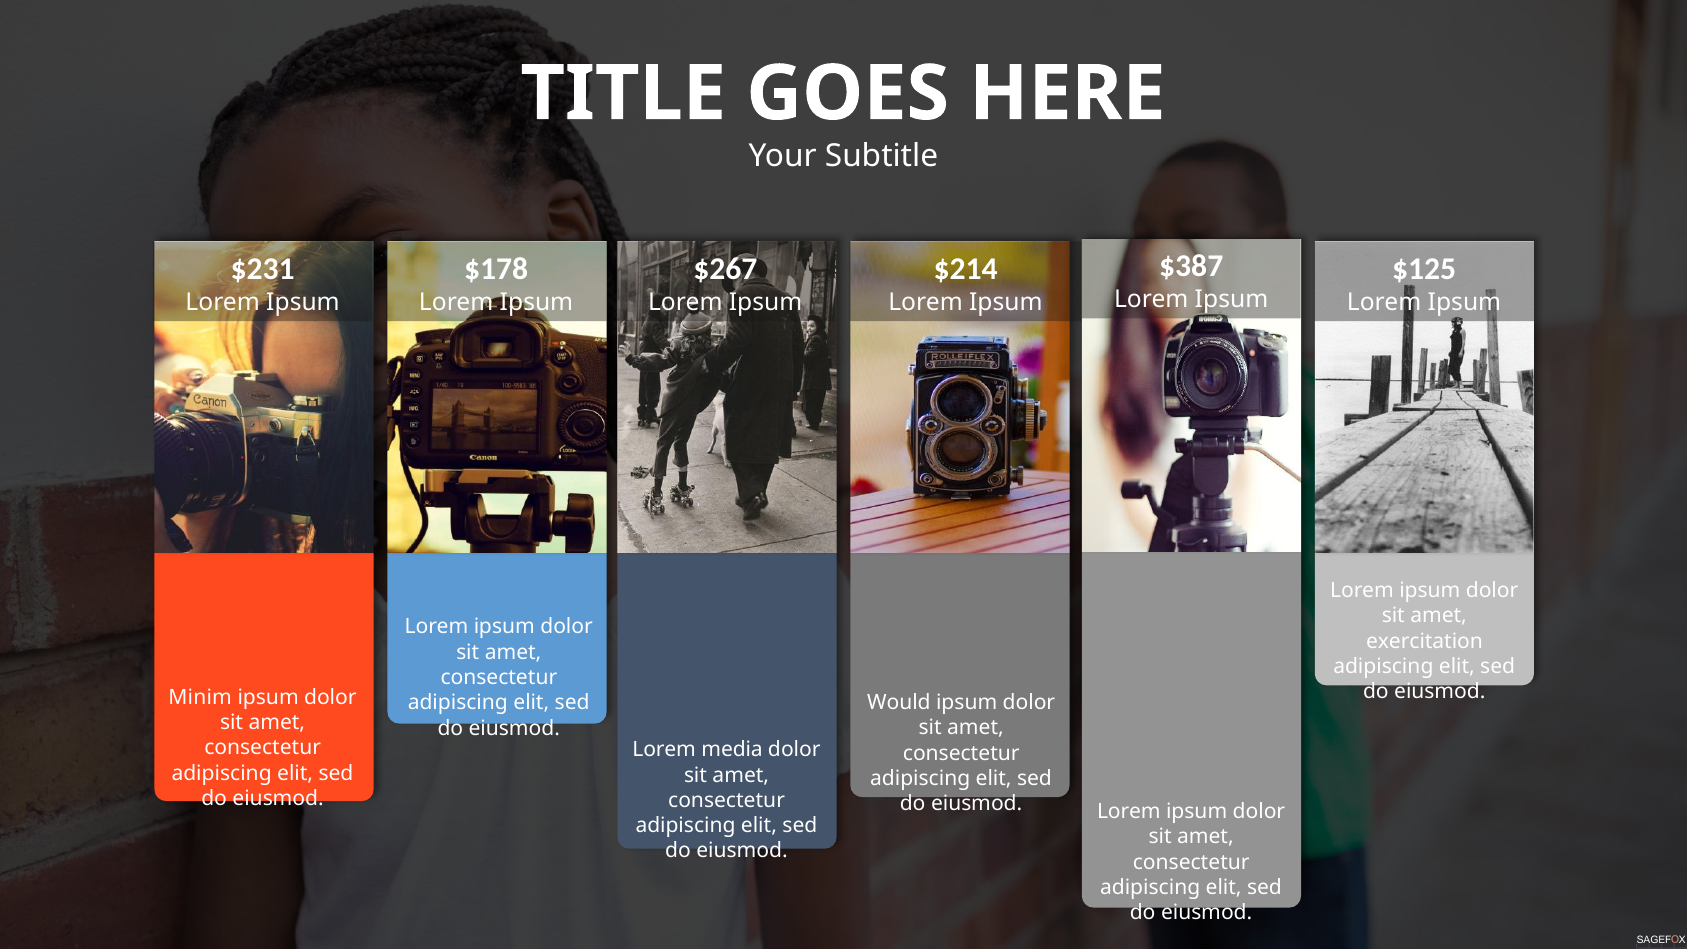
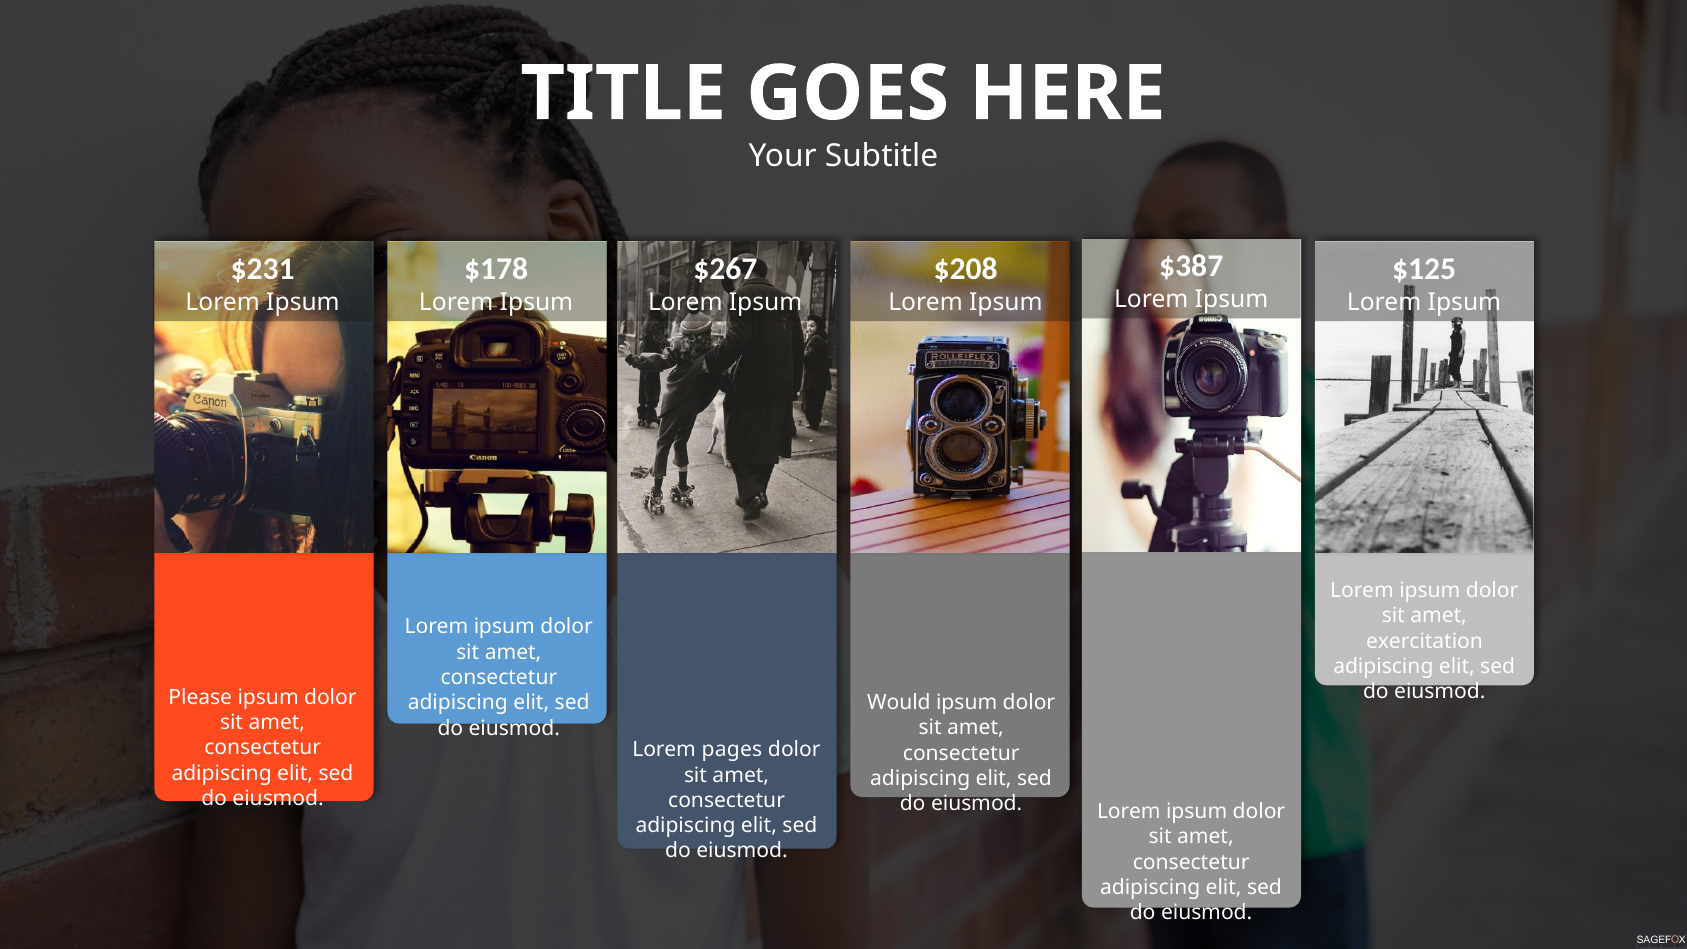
$214: $214 -> $208 (966, 269)
Minim: Minim -> Please (200, 697)
media: media -> pages (732, 750)
